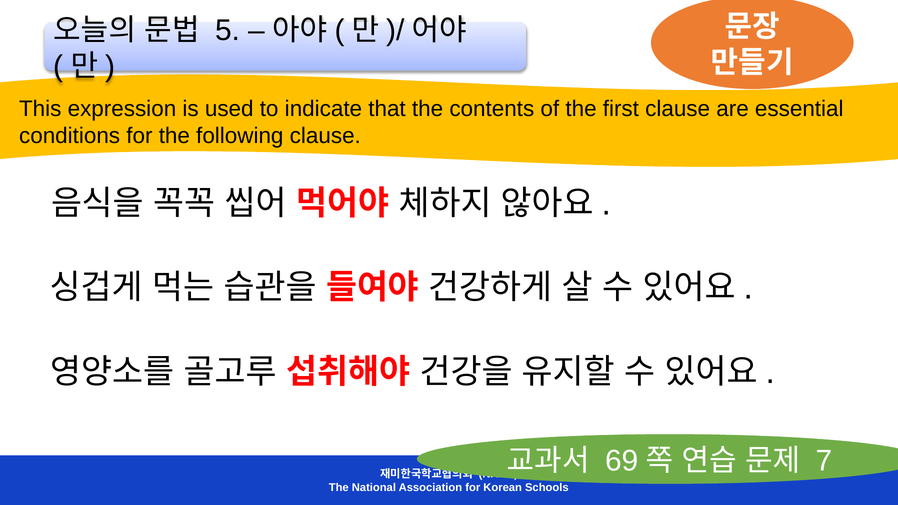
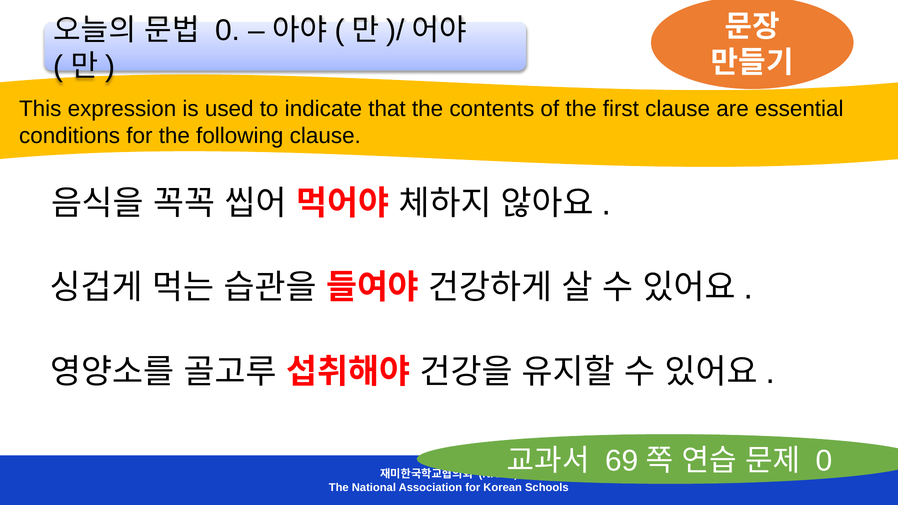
5: 5 -> 0 (228, 30)
7: 7 -> 0 (824, 461)
